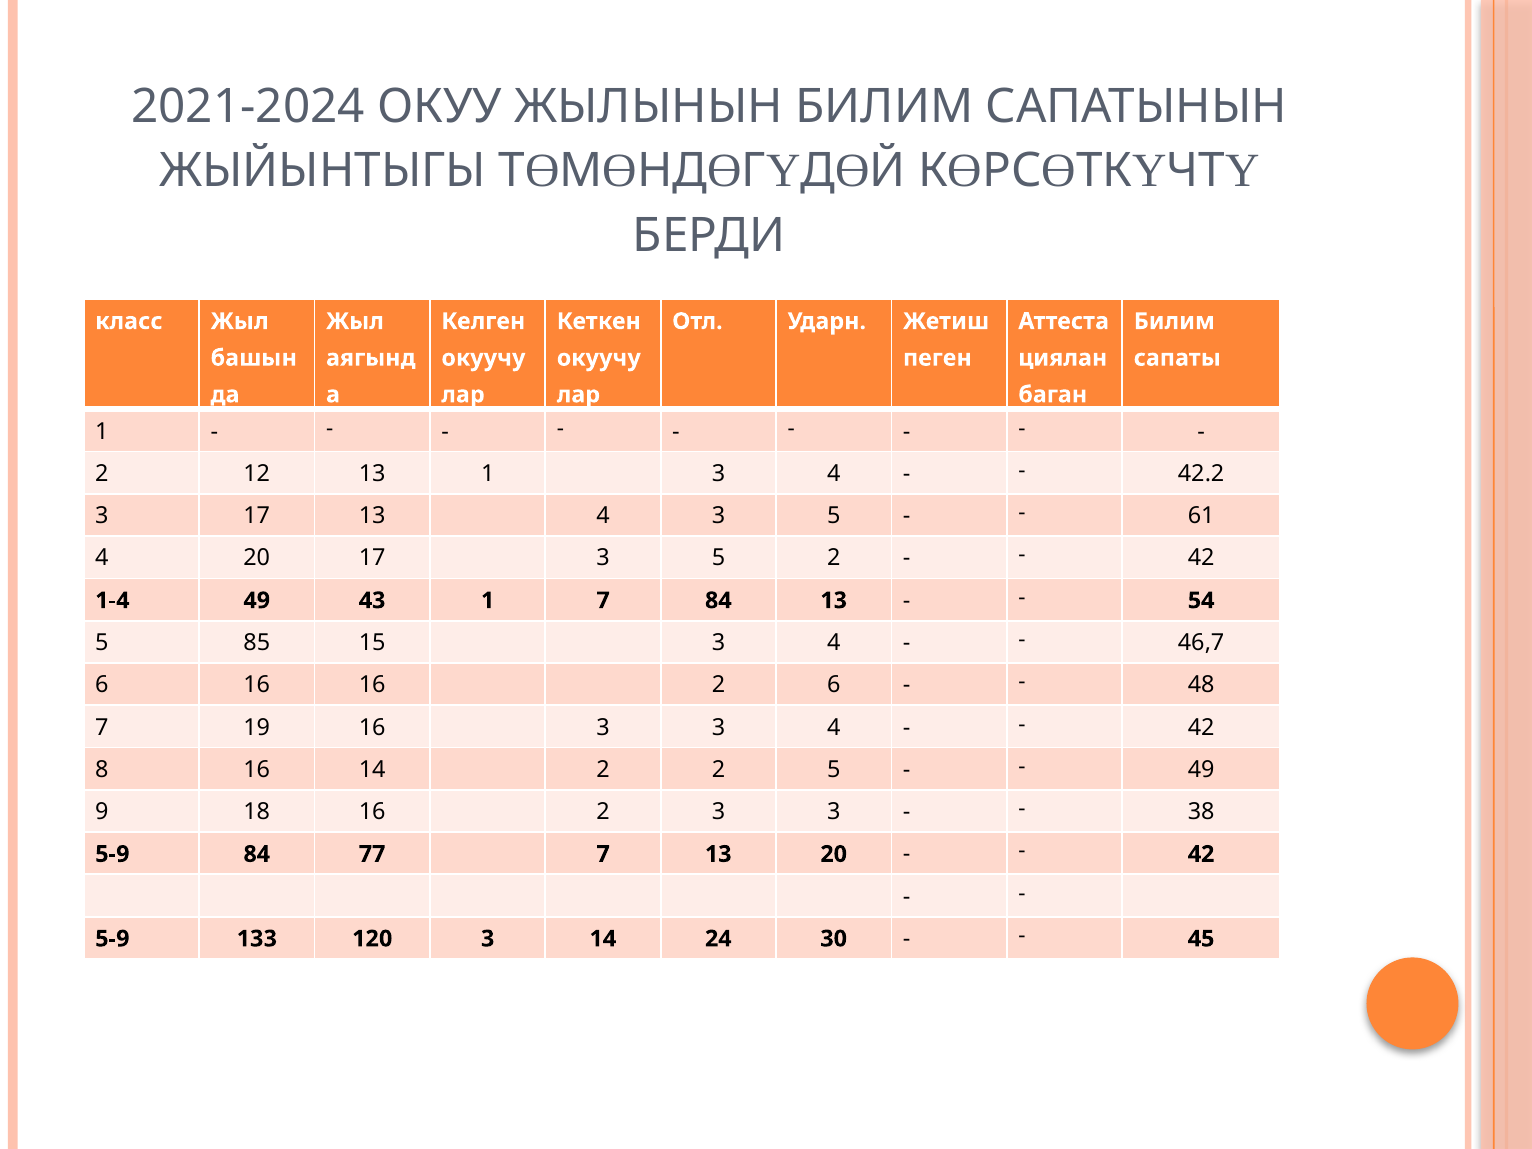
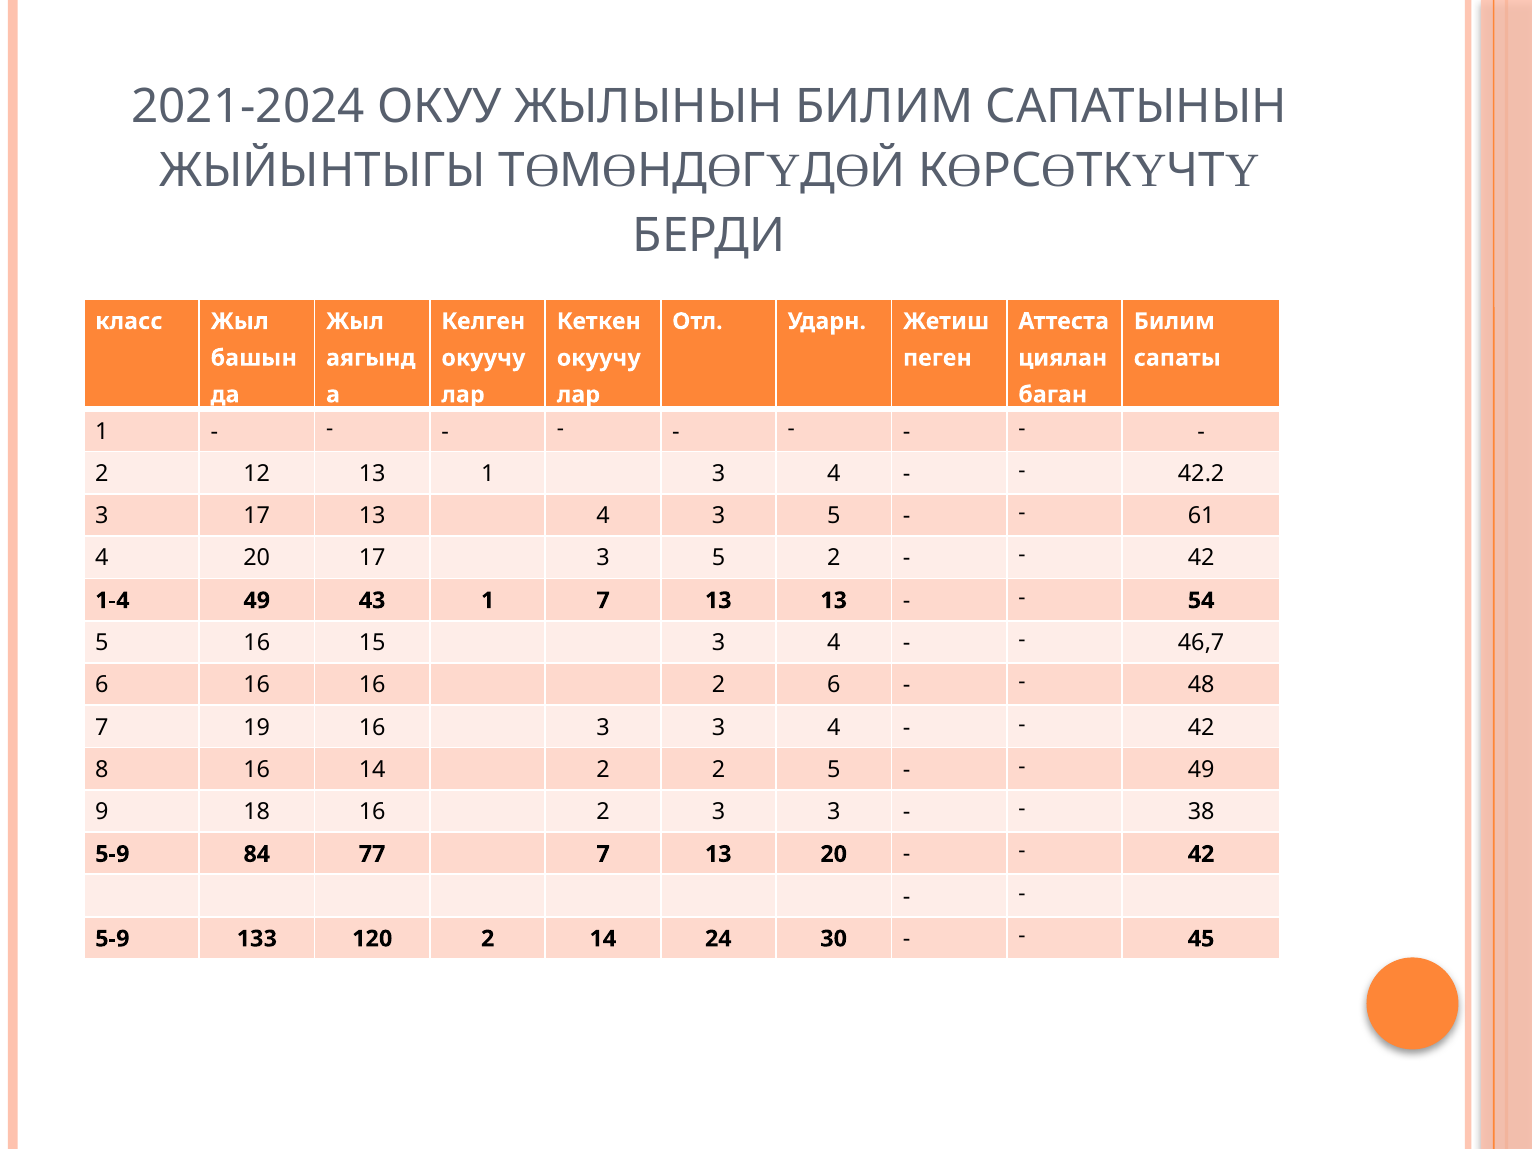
1 7 84: 84 -> 13 (718, 600)
5 85: 85 -> 16 (257, 643)
120 3: 3 -> 2 (488, 939)
